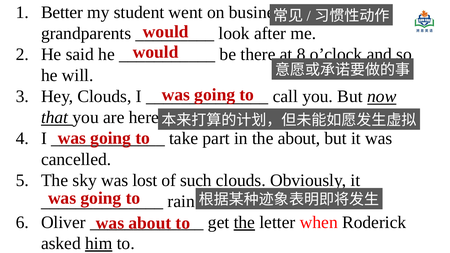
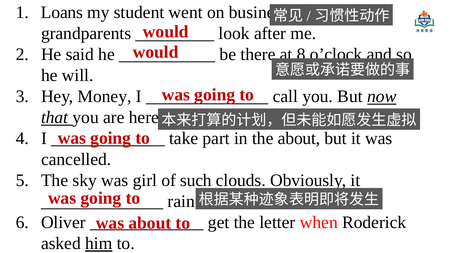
Better: Better -> Loans (62, 12)
Hey Clouds: Clouds -> Money (104, 96)
lost: lost -> girl (145, 181)
the underline: present -> none (244, 223)
